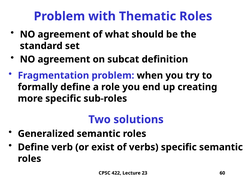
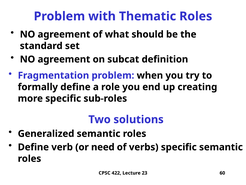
exist: exist -> need (103, 147)
